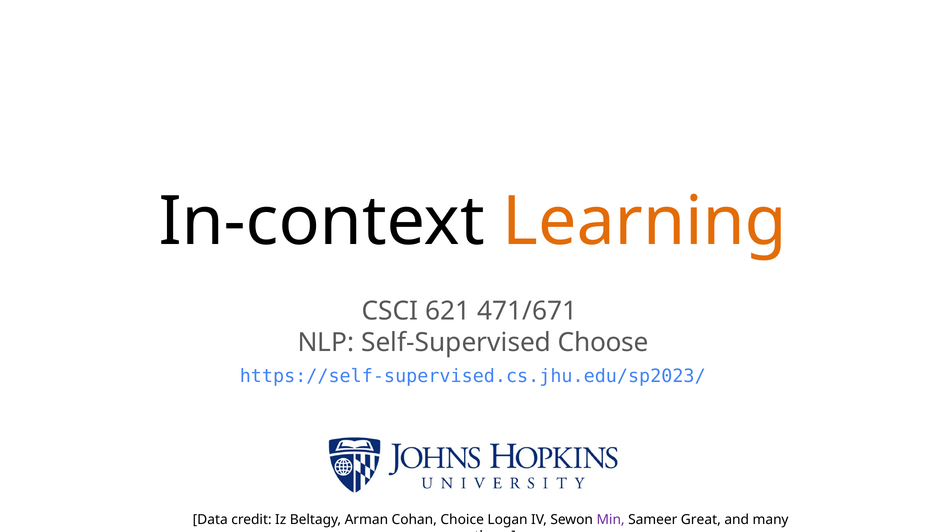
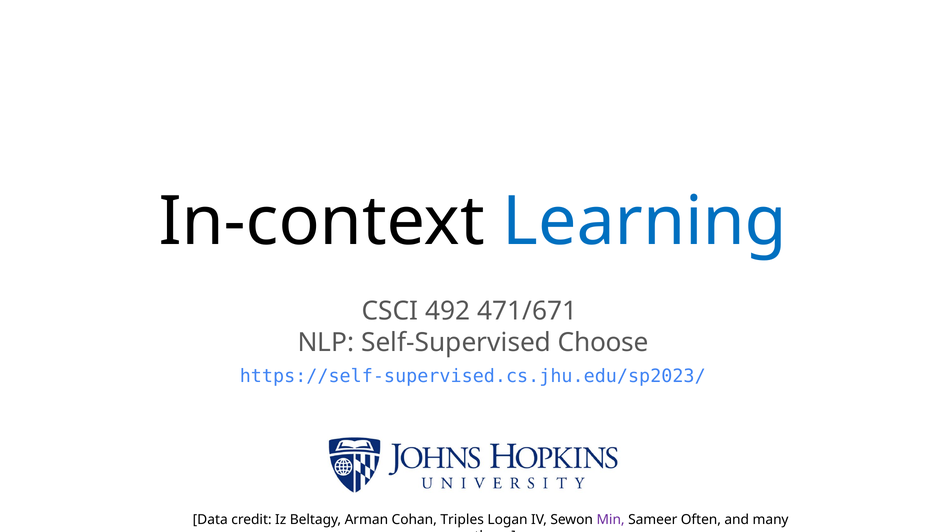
Learning colour: orange -> blue (645, 222)
621: 621 -> 492 (448, 311)
Choice: Choice -> Triples (462, 520)
Great: Great -> Often (701, 520)
